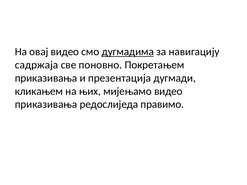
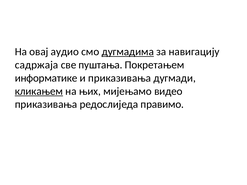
овај видео: видео -> аудио (65, 52)
поновно: поновно -> пуштања (101, 65)
приказивања: приказивања -> информатике (46, 78)
и презентација: презентација -> приказивања (120, 78)
кликањем underline: none -> present (39, 91)
